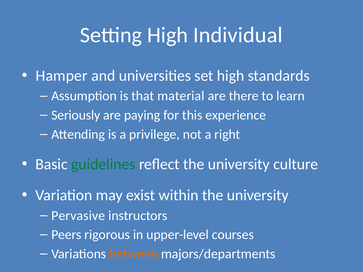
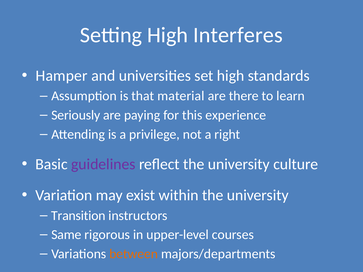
Individual: Individual -> Interferes (238, 35)
guidelines colour: green -> purple (103, 164)
Pervasive: Pervasive -> Transition (78, 216)
Peers: Peers -> Same (66, 235)
